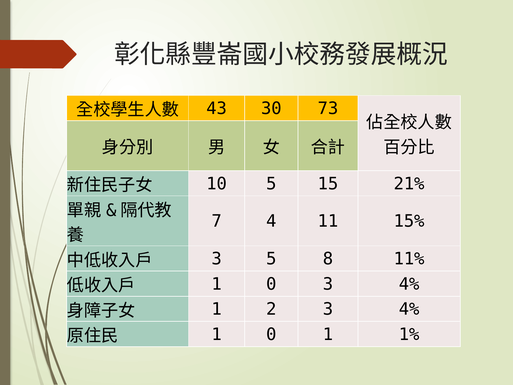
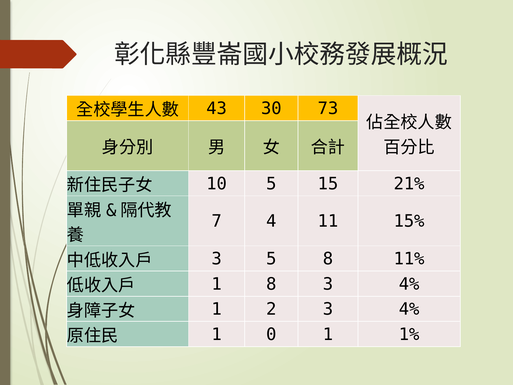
0: 0 -> 8 (271, 284)
